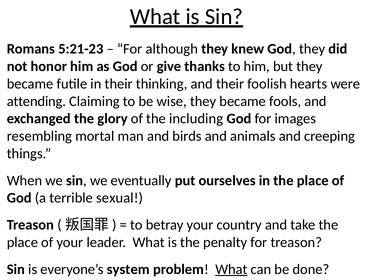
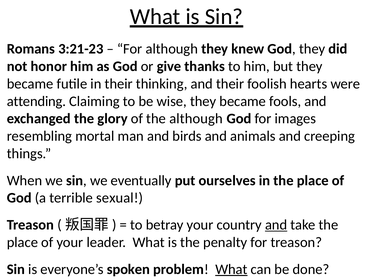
5:21-23: 5:21-23 -> 3:21-23 (81, 49)
the including: including -> although (196, 119)
and underline: none -> present (276, 225)
system: system -> spoken (128, 269)
